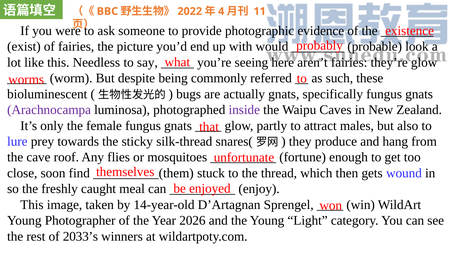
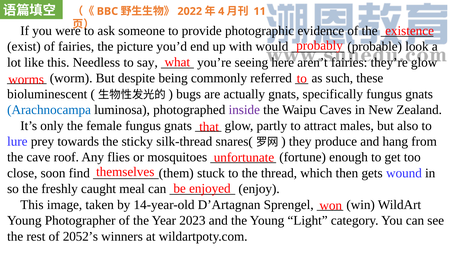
Arachnocampa colour: purple -> blue (49, 110)
2026: 2026 -> 2023 (192, 220)
2033’s: 2033’s -> 2052’s (80, 236)
